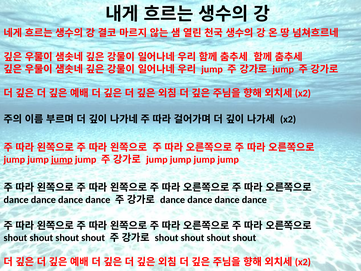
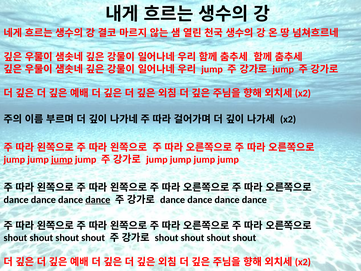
dance underline: none -> present (98, 200)
